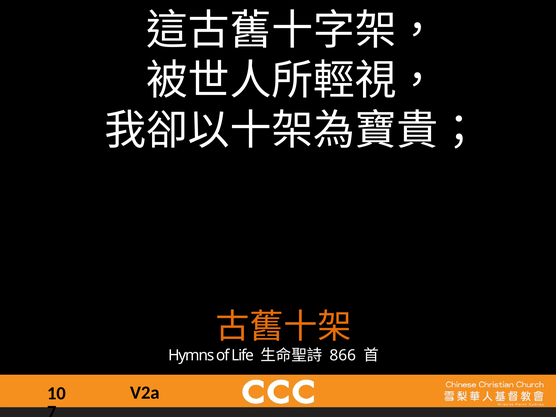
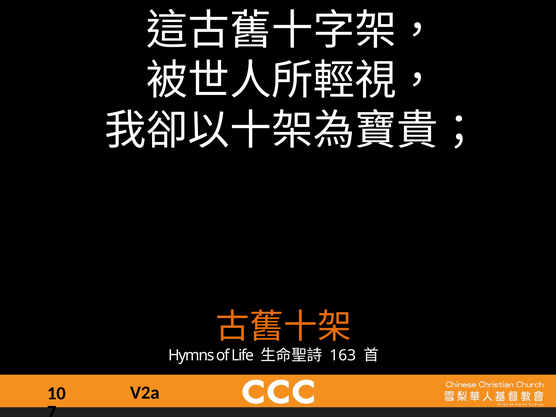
866: 866 -> 163 (343, 355)
